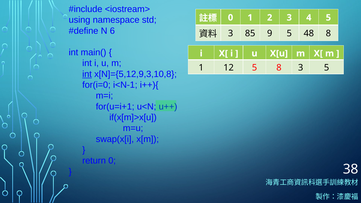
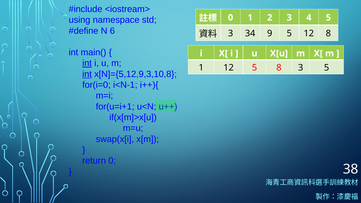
85: 85 -> 34 (250, 33)
5 48: 48 -> 12 (309, 33)
int underline: none -> present (87, 63)
